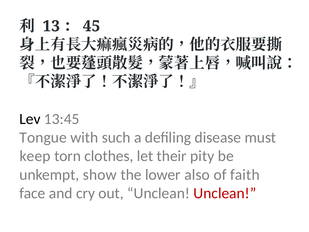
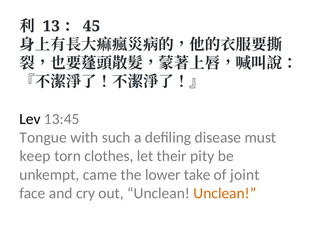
show: show -> came (100, 174)
also: also -> take (197, 174)
faith: faith -> joint (245, 174)
Unclean colour: red -> orange (225, 193)
